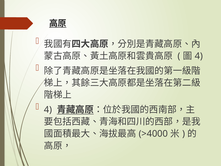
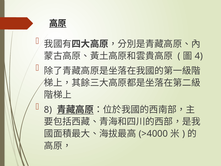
4: 4 -> 8 (48, 110)
